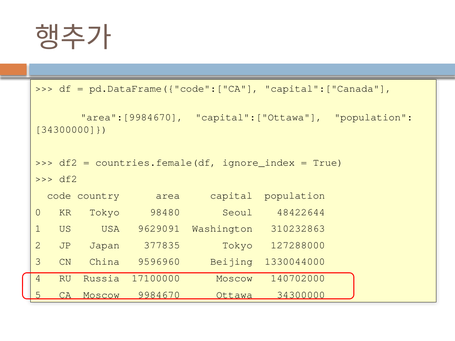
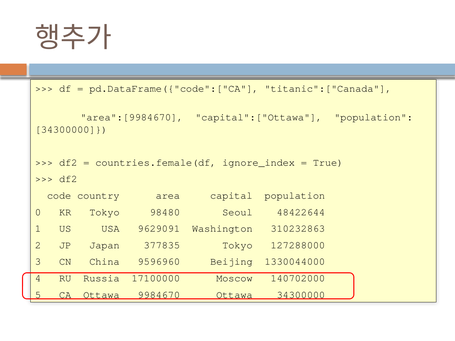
capital":["Canada: capital":["Canada -> titanic":["Canada (328, 89)
CA Moscow: Moscow -> Ottawa (101, 295)
